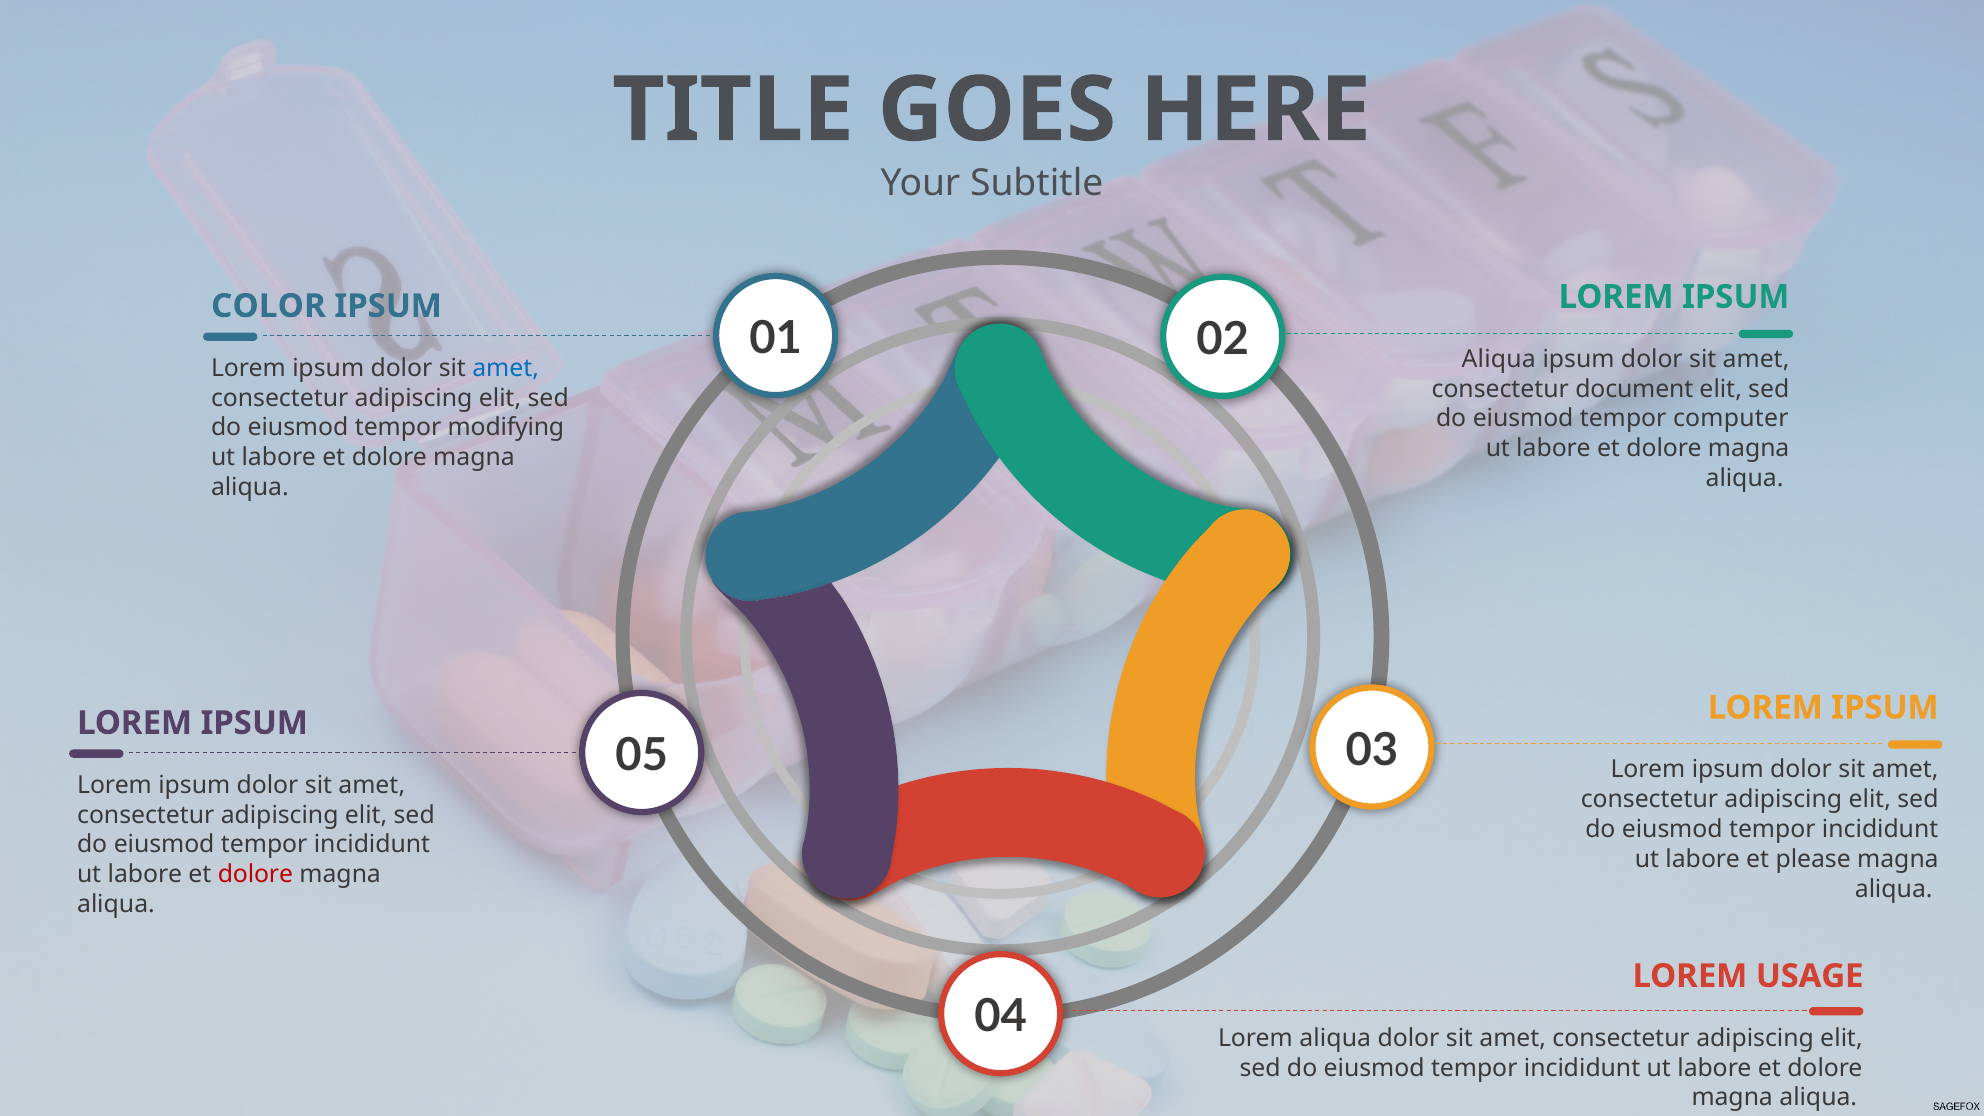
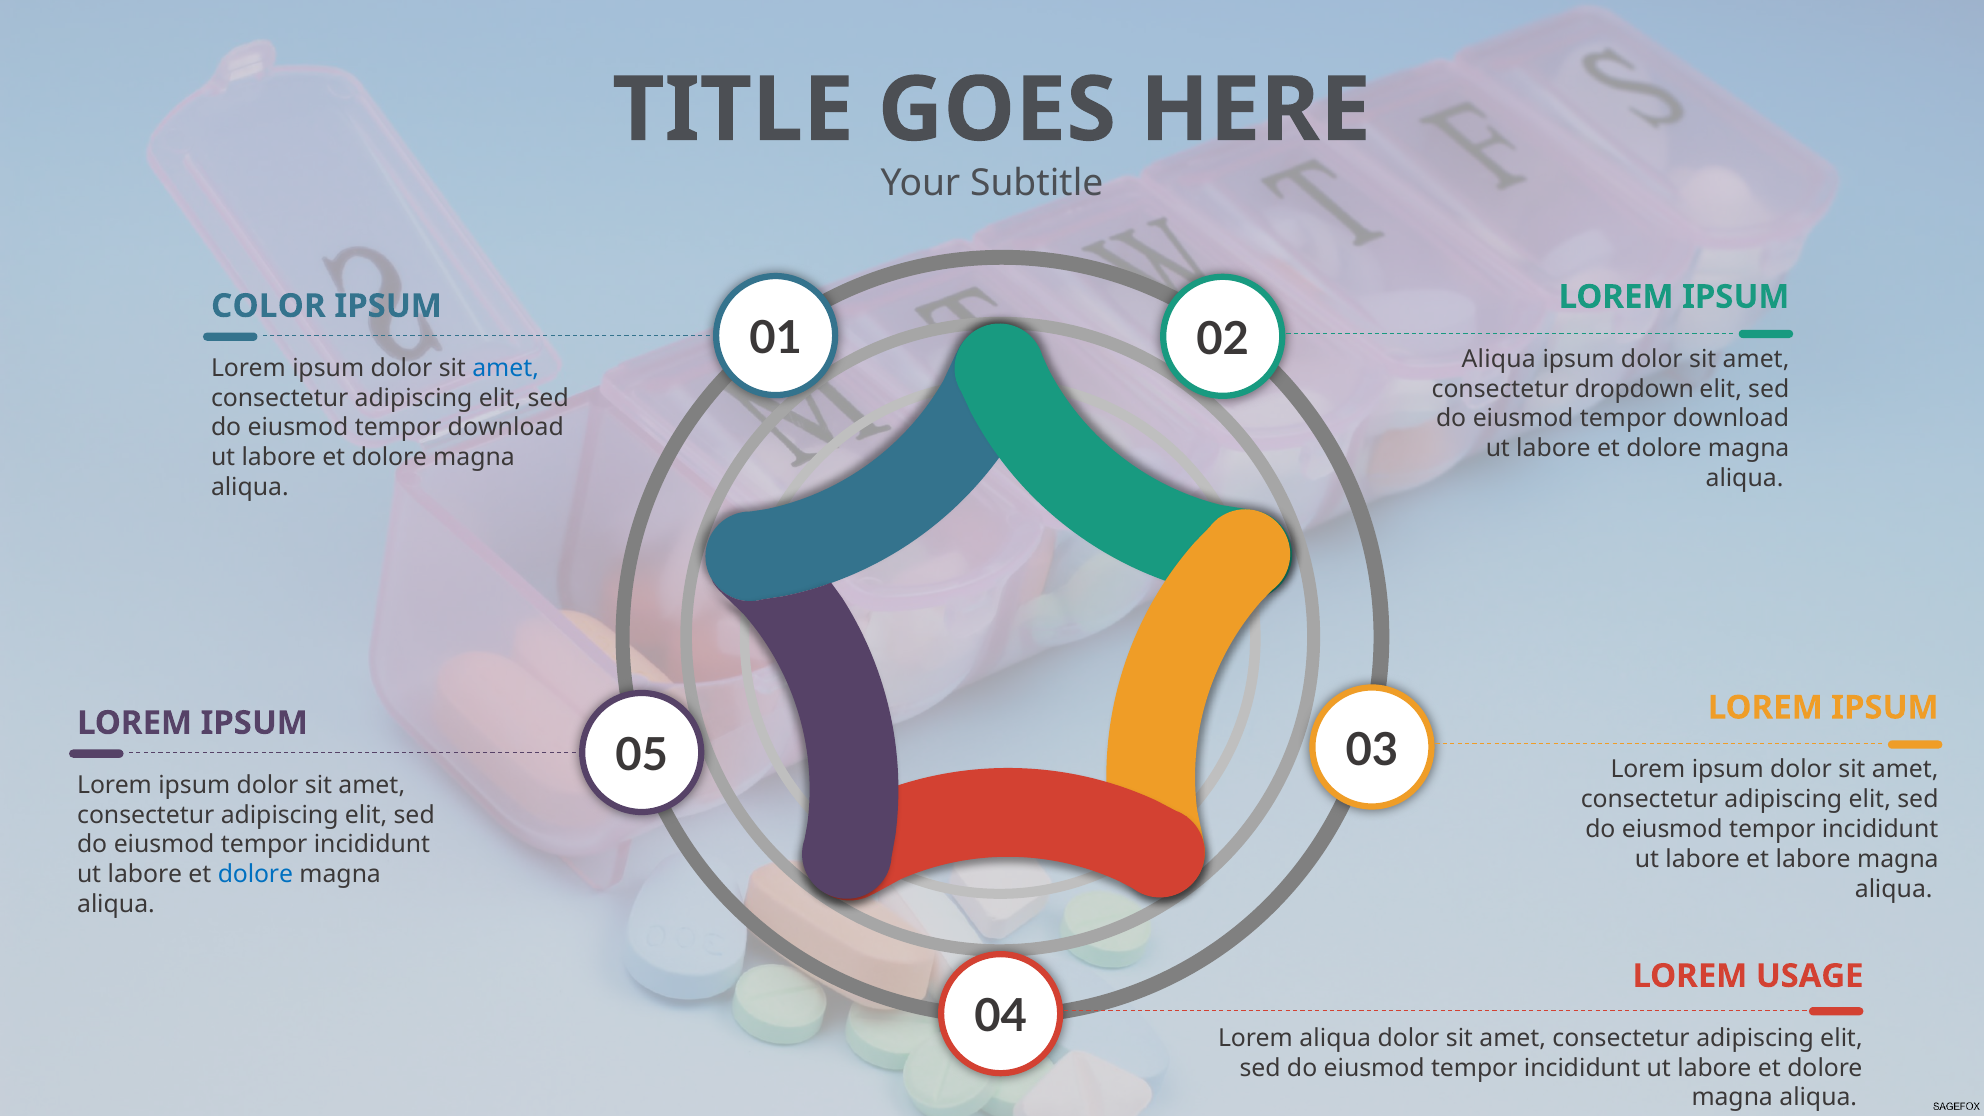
document: document -> dropdown (1634, 389)
computer: computer -> download (1731, 419)
modifying: modifying -> download (506, 428)
et please: please -> labore (1813, 859)
dolore colour: red -> blue (255, 874)
